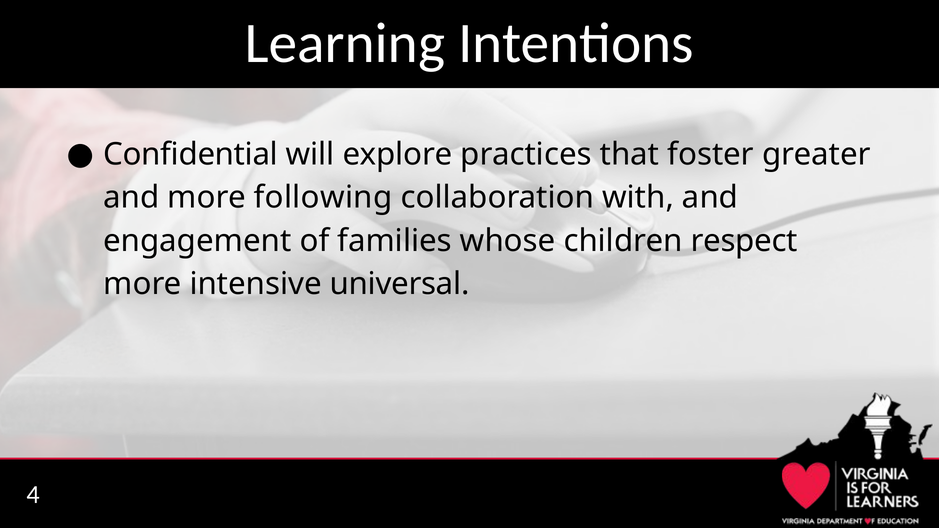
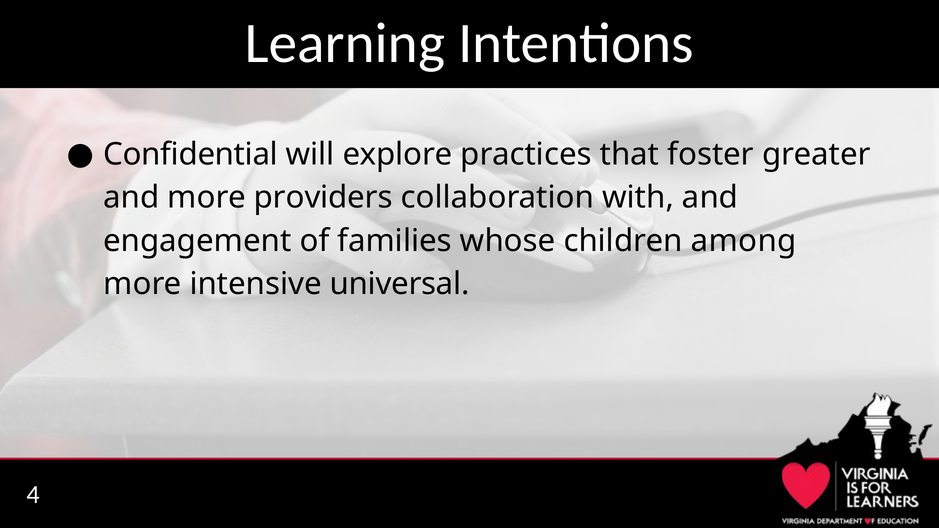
following: following -> providers (323, 198)
respect: respect -> among (744, 241)
